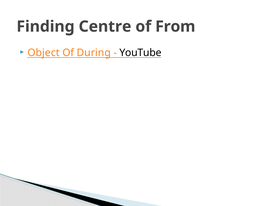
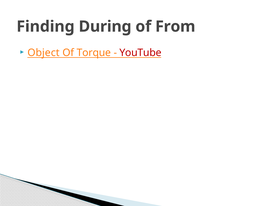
Centre: Centre -> During (105, 27)
During: During -> Torque (94, 53)
YouTube colour: black -> red (140, 53)
